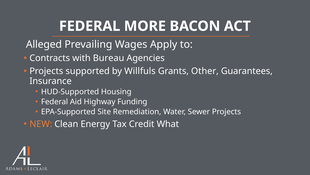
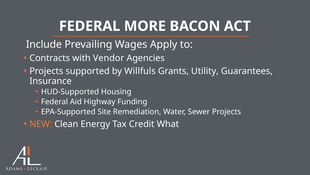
Alleged: Alleged -> Include (44, 44)
Bureau: Bureau -> Vendor (109, 58)
Other: Other -> Utility (205, 71)
